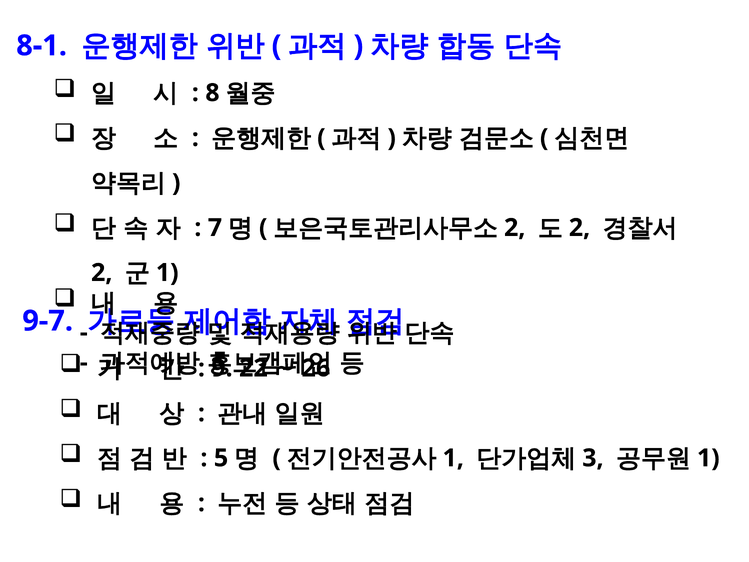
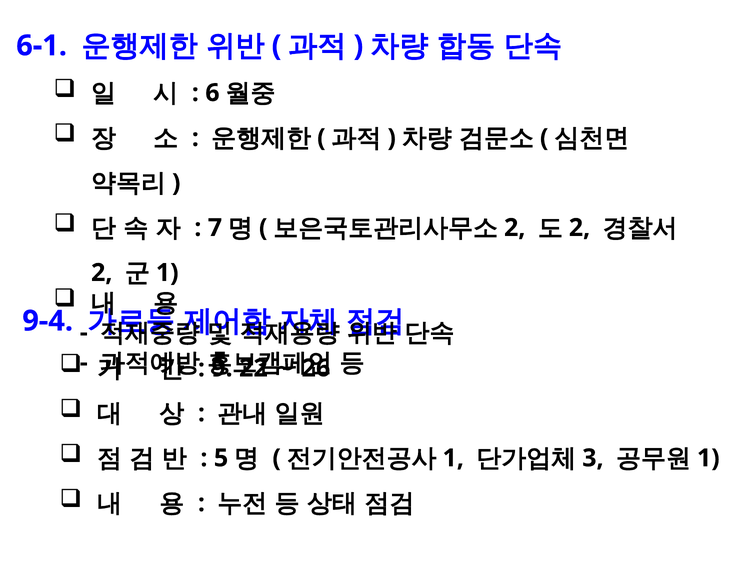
8-1: 8-1 -> 6-1 (42, 46)
8: 8 -> 6 (212, 93)
9-7: 9-7 -> 9-4 (48, 321)
